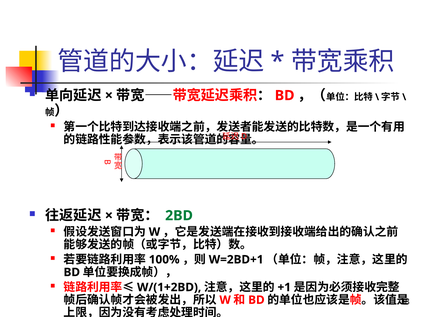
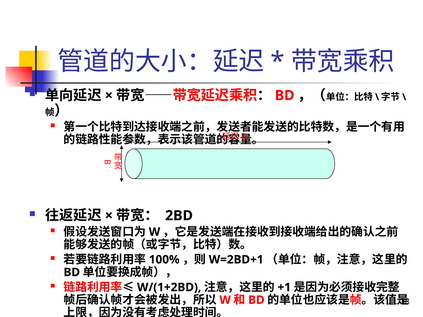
2BD colour: green -> black (179, 216)
